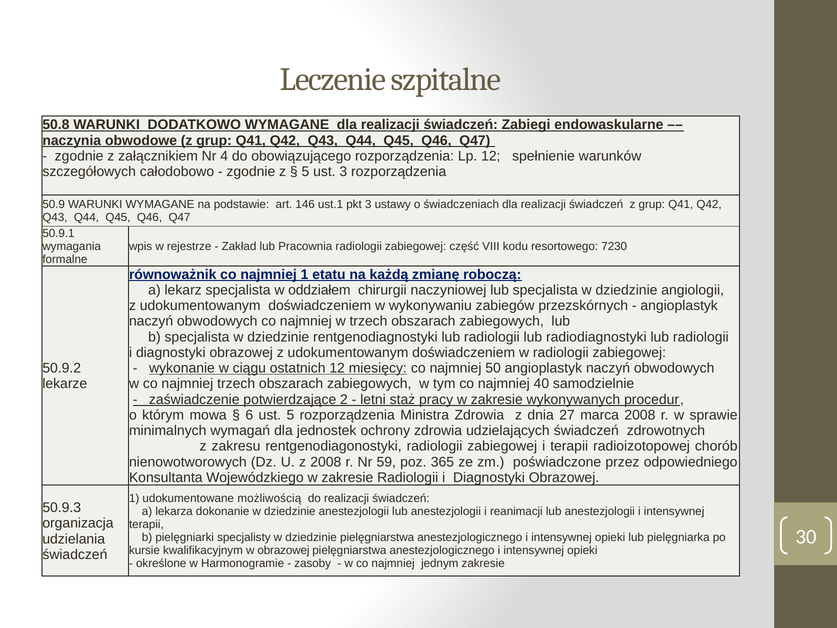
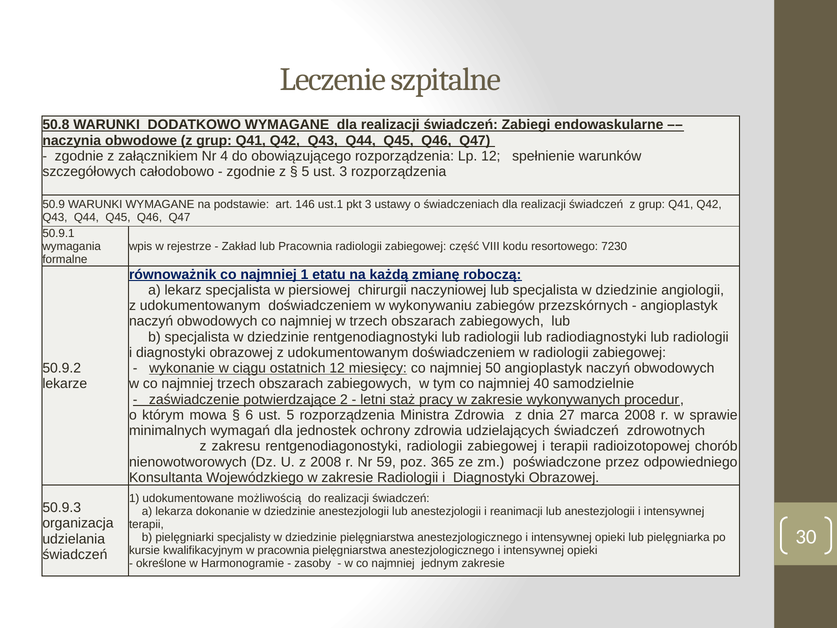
oddziałem: oddziałem -> piersiowej (319, 290)
w obrazowej: obrazowej -> pracownia (283, 550)
